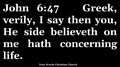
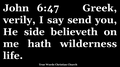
then: then -> send (79, 20)
concerning: concerning -> wilderness (88, 44)
